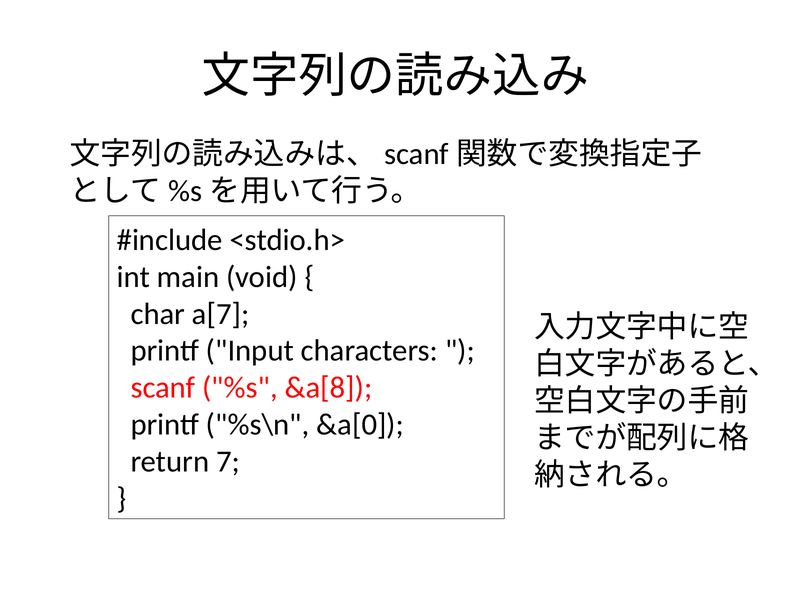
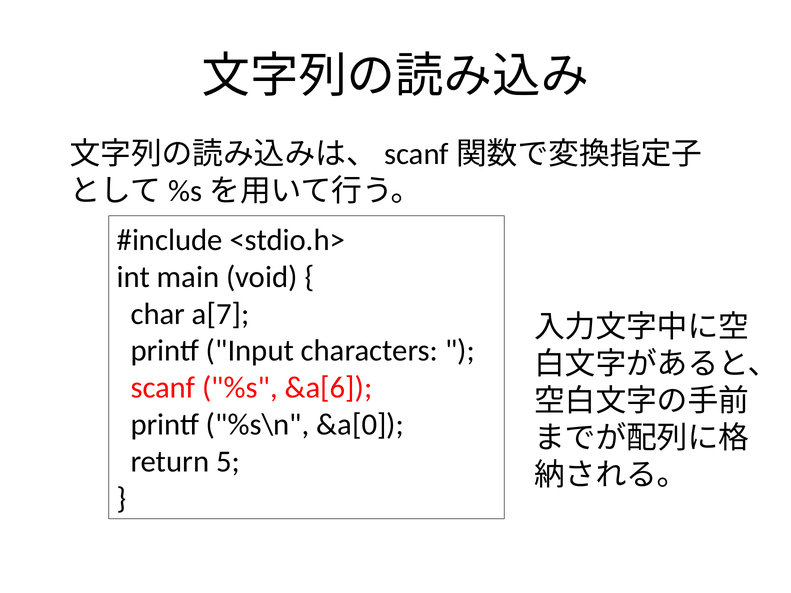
&a[8: &a[8 -> &a[6 (329, 388)
7: 7 -> 5 (228, 462)
